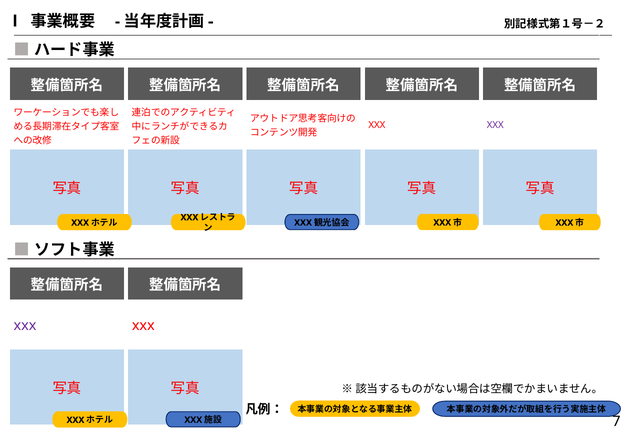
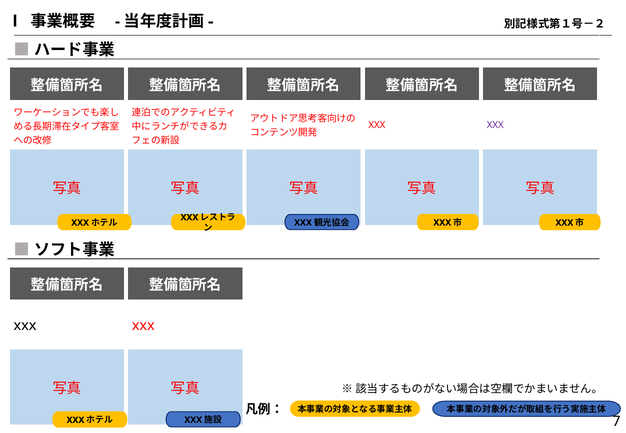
xxx colour: purple -> black (25, 326)
